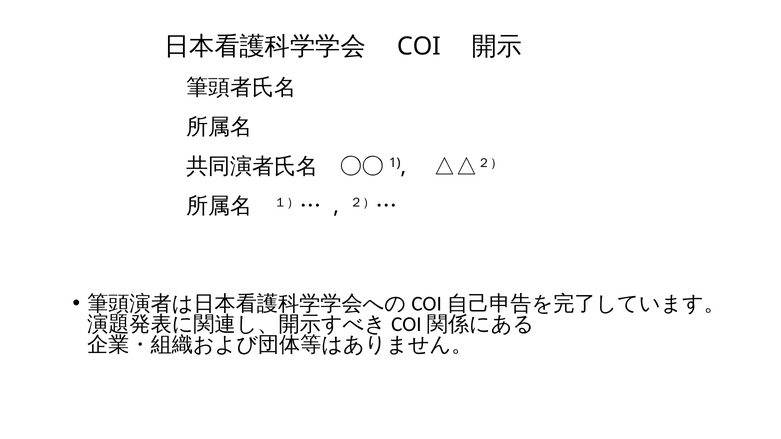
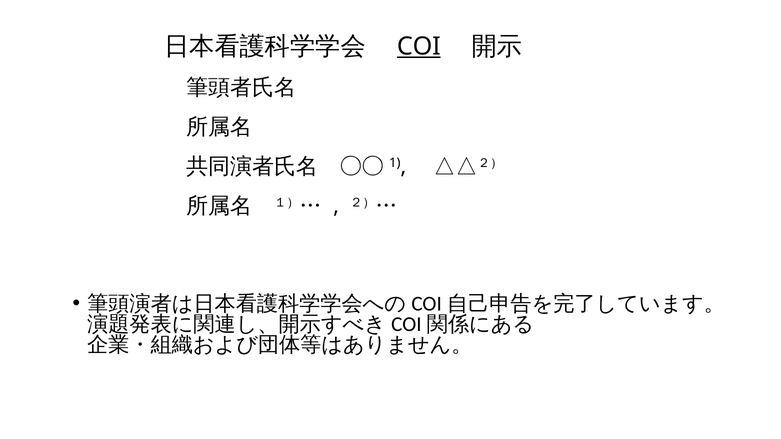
COI underline: none -> present (419, 46)
